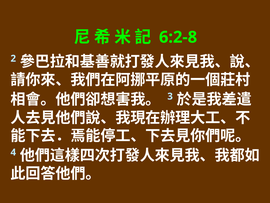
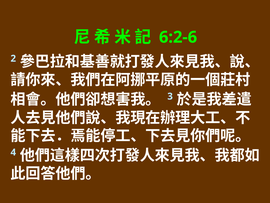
6:2-8: 6:2-8 -> 6:2-6 (178, 37)
